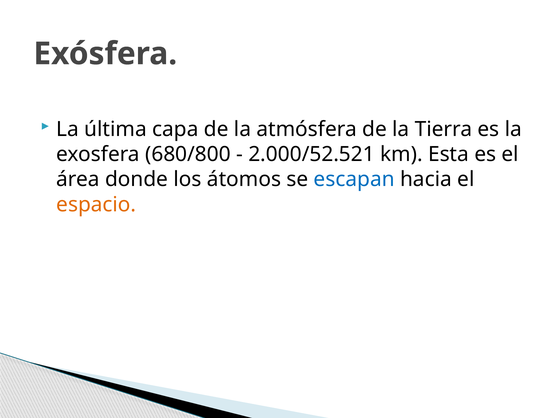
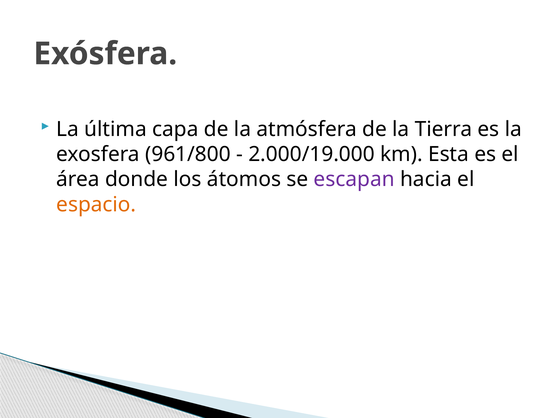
680/800: 680/800 -> 961/800 (188, 154)
2.000/52.521: 2.000/52.521 -> 2.000/19.000 (312, 154)
escapan colour: blue -> purple (354, 179)
